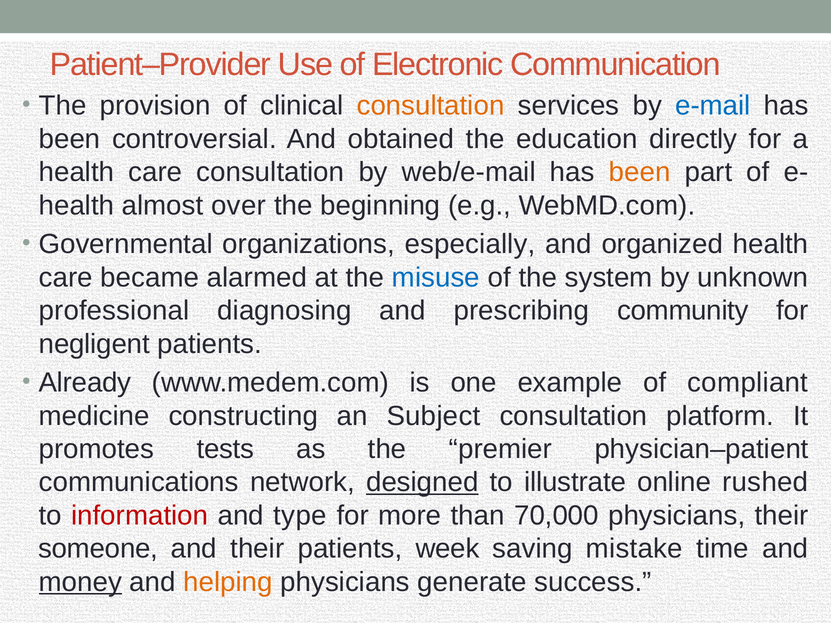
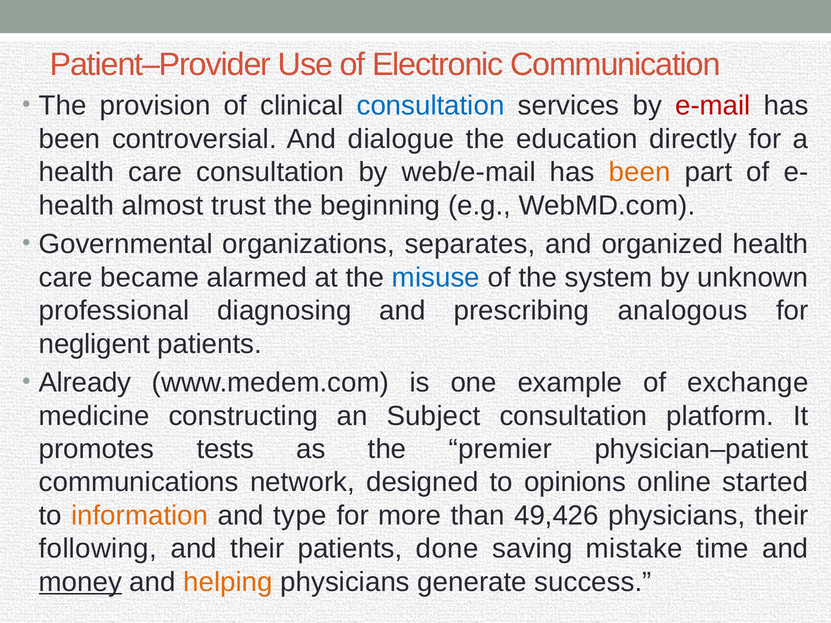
consultation colour: orange -> blue (431, 106)
e-mail colour: blue -> red (713, 106)
obtained: obtained -> dialogue (401, 139)
over: over -> trust (239, 206)
especially: especially -> separates (470, 244)
community: community -> analogous (683, 311)
compliant: compliant -> exchange (748, 383)
designed underline: present -> none (422, 483)
illustrate: illustrate -> opinions (575, 483)
rushed: rushed -> started (765, 483)
information colour: red -> orange (140, 516)
70,000: 70,000 -> 49,426 (556, 516)
someone: someone -> following (98, 549)
week: week -> done (447, 549)
